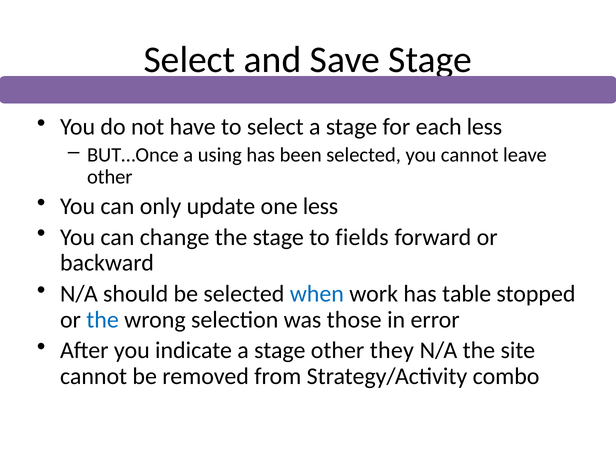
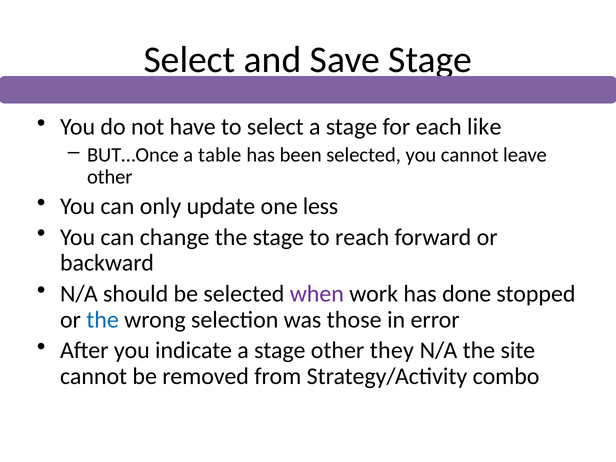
each less: less -> like (484, 127)
using: using -> table (220, 155)
fields: fields -> reach (362, 237)
when colour: blue -> purple (317, 294)
table: table -> done (467, 294)
